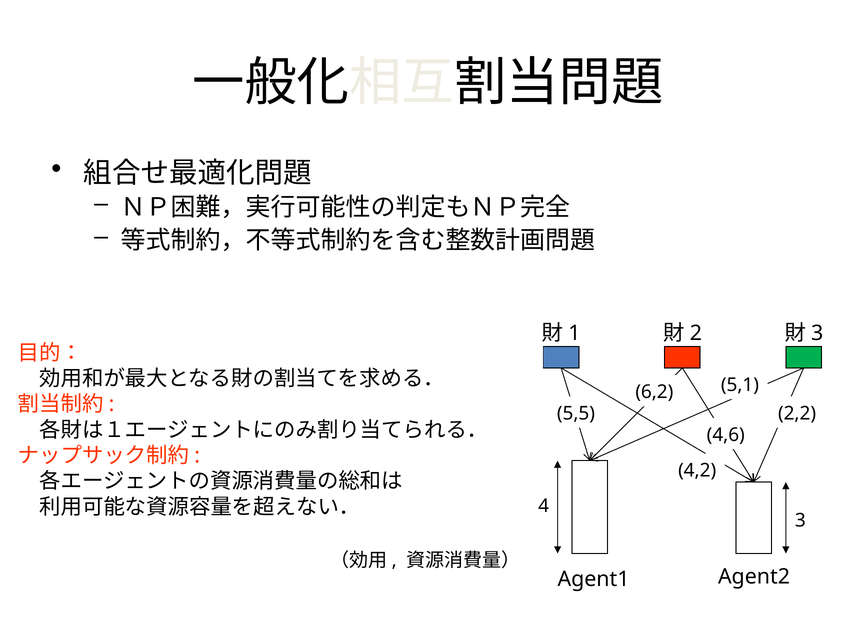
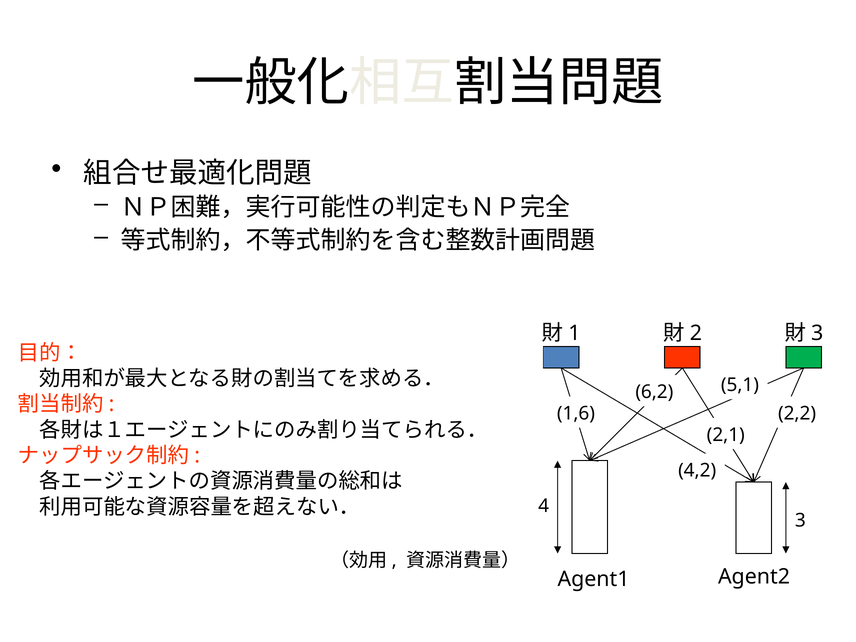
5,5: 5,5 -> 1,6 (576, 413)
4,6: 4,6 -> 2,1 (726, 435)
